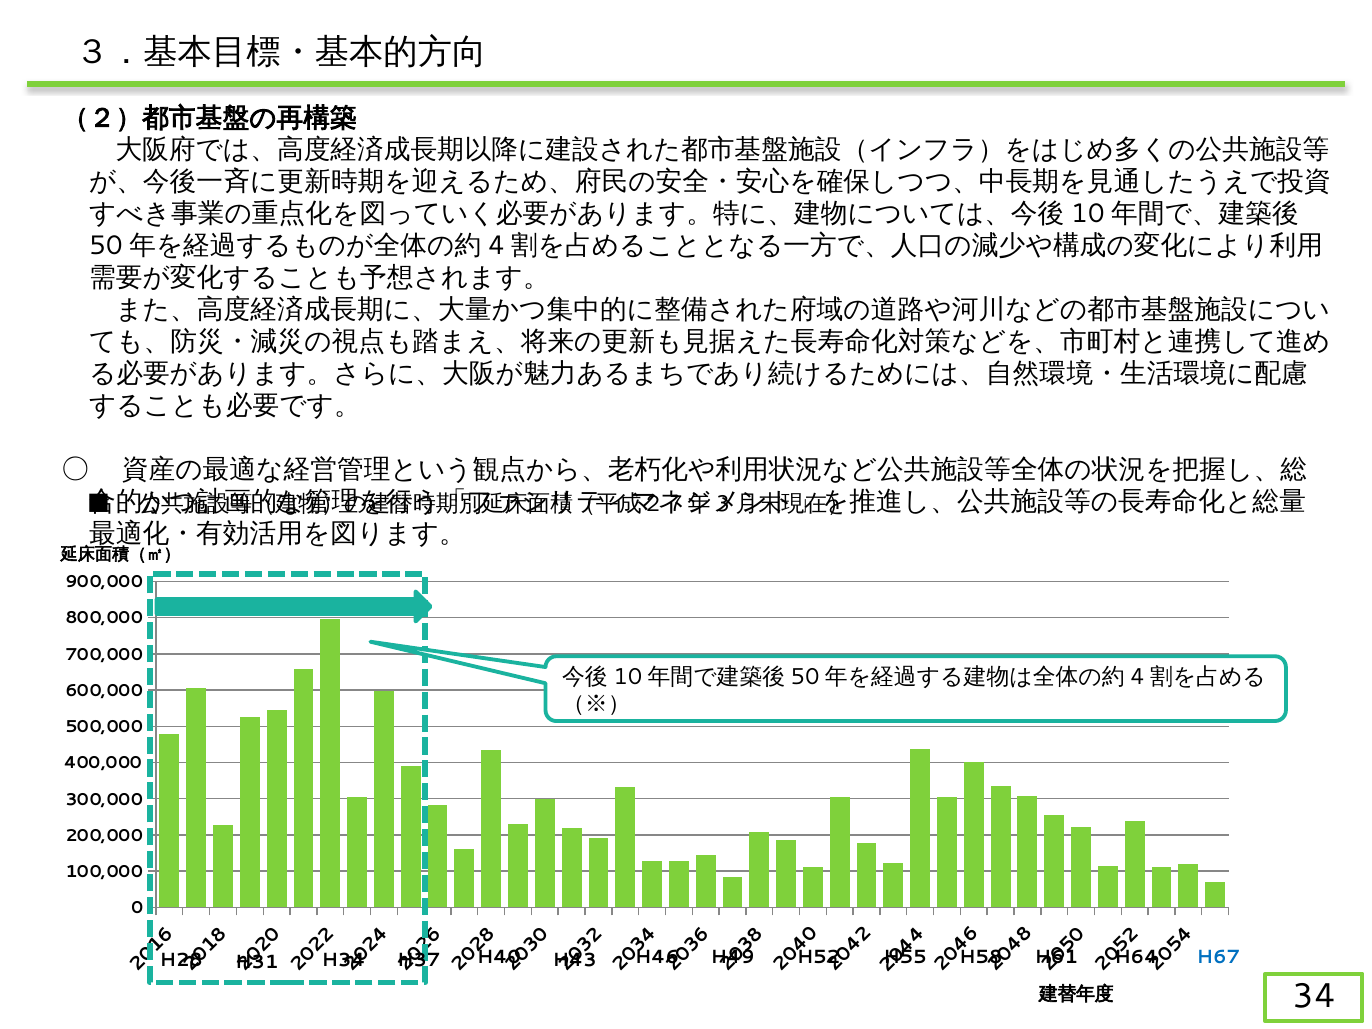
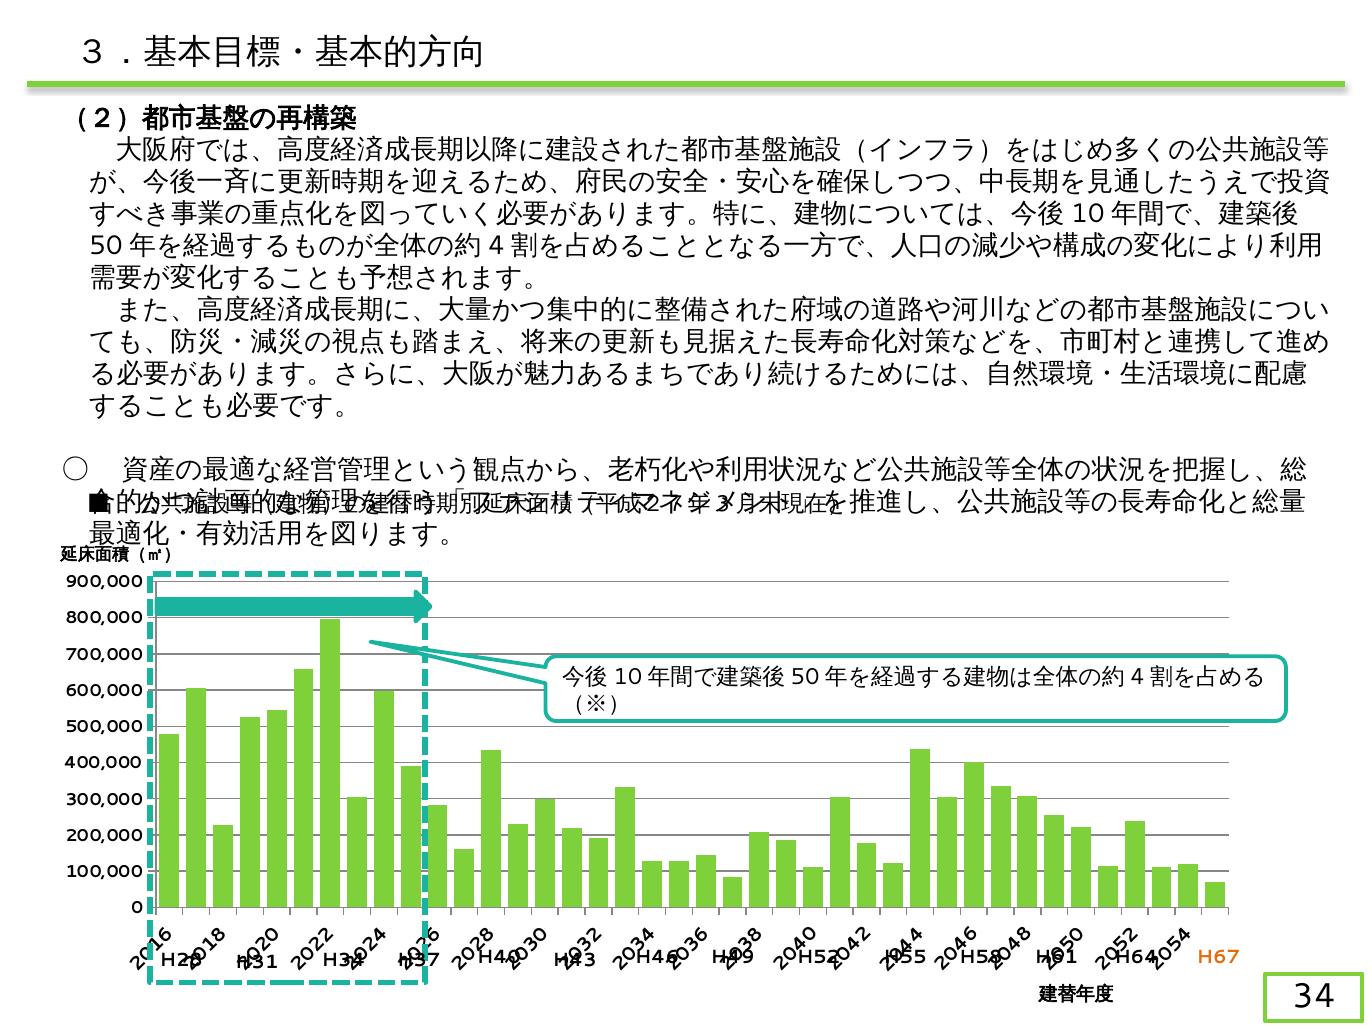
H67 colour: blue -> orange (1218, 957)
